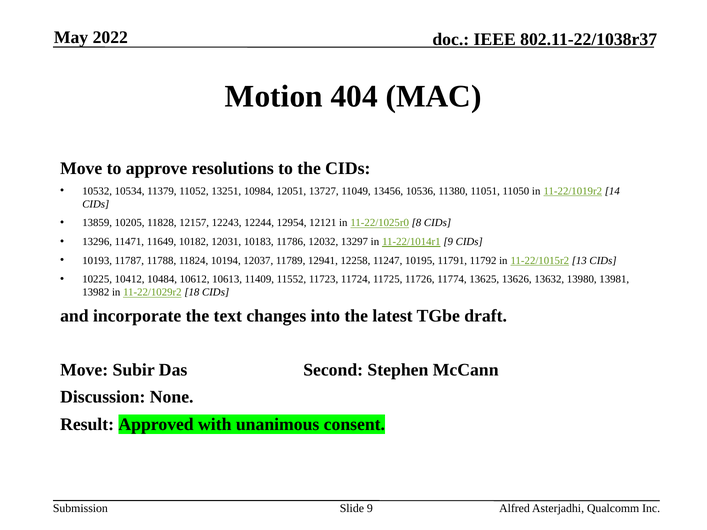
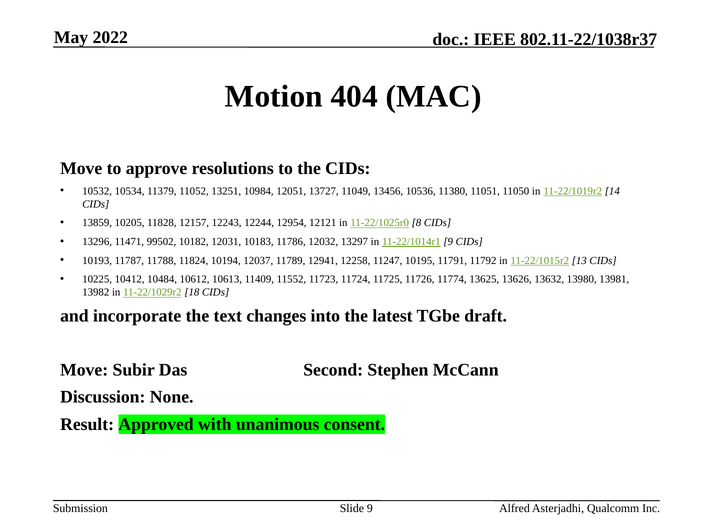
11649: 11649 -> 99502 (162, 242)
